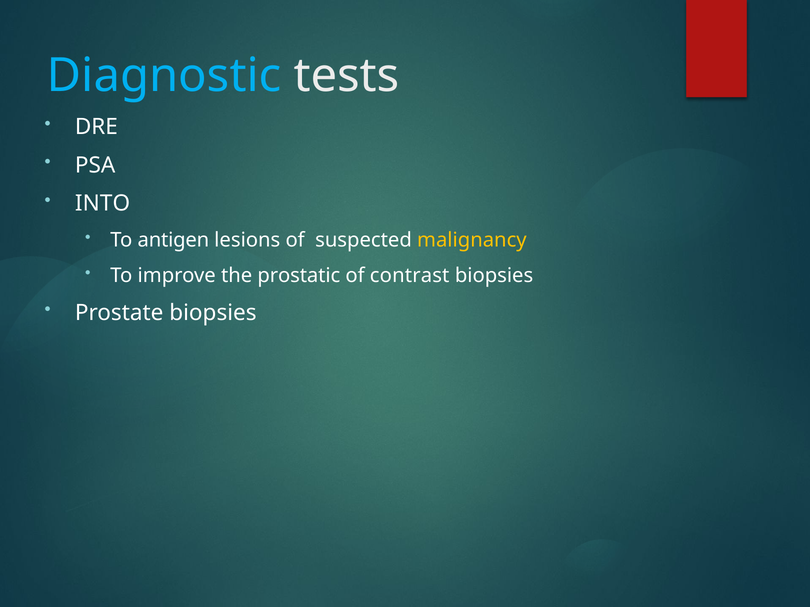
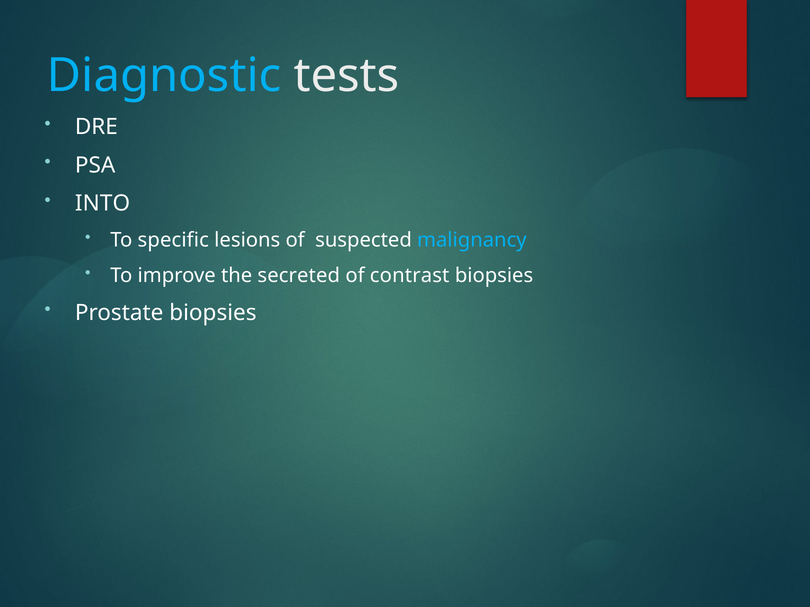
antigen: antigen -> specific (173, 240)
malignancy colour: yellow -> light blue (472, 240)
prostatic: prostatic -> secreted (299, 276)
